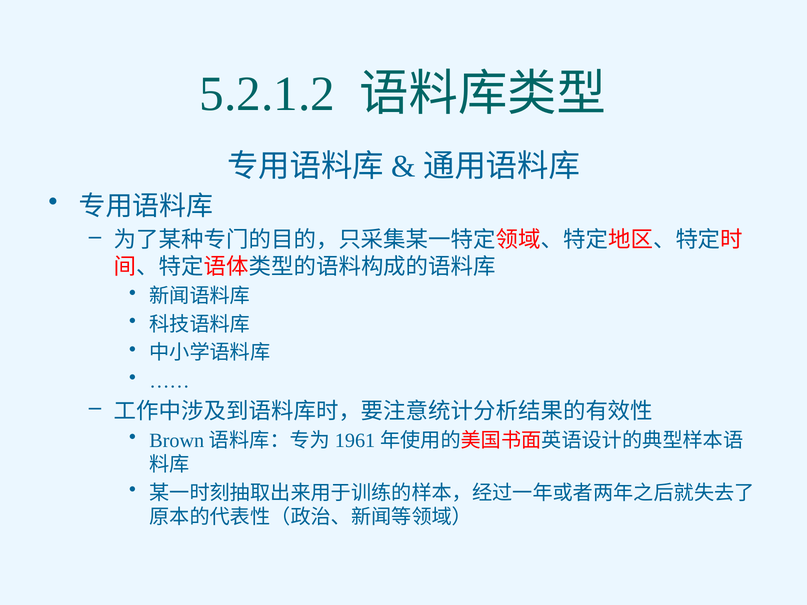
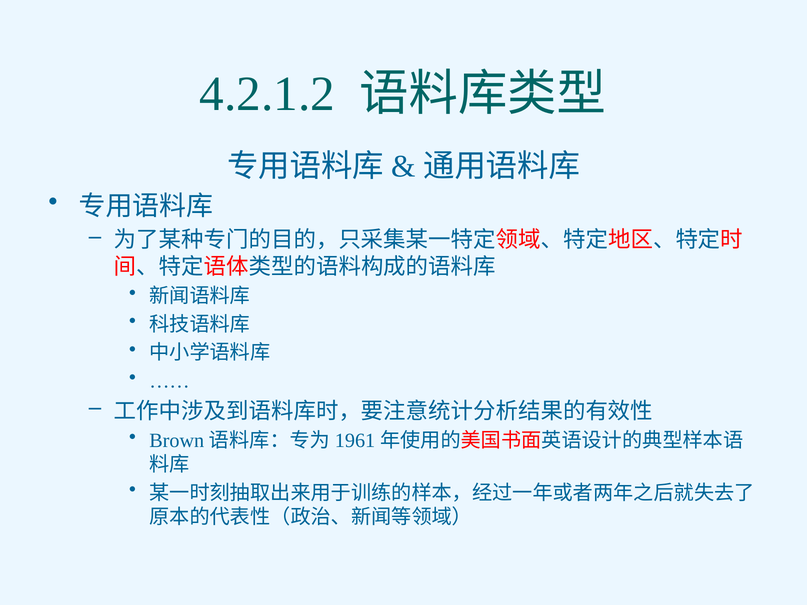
5.2.1.2: 5.2.1.2 -> 4.2.1.2 (267, 94)
